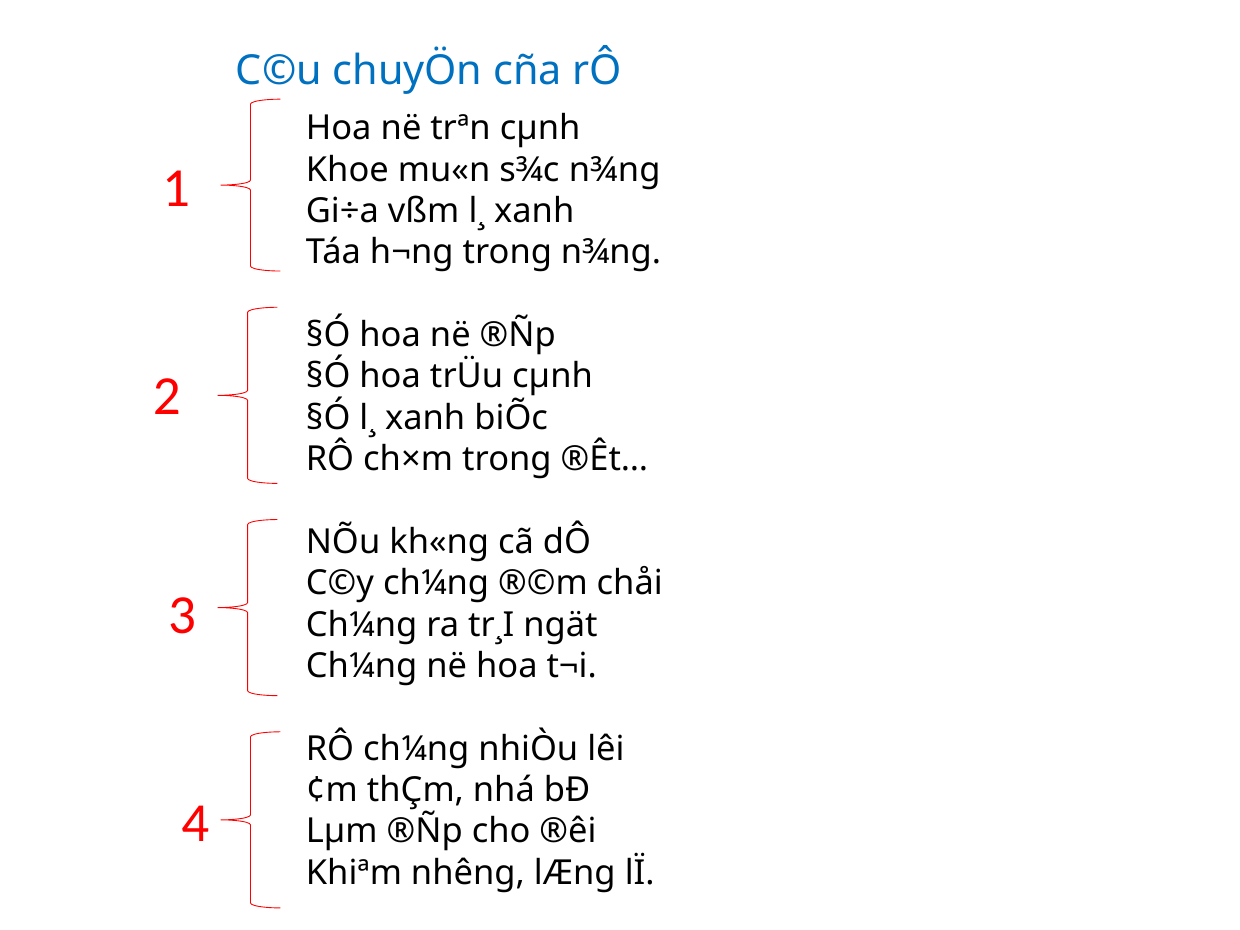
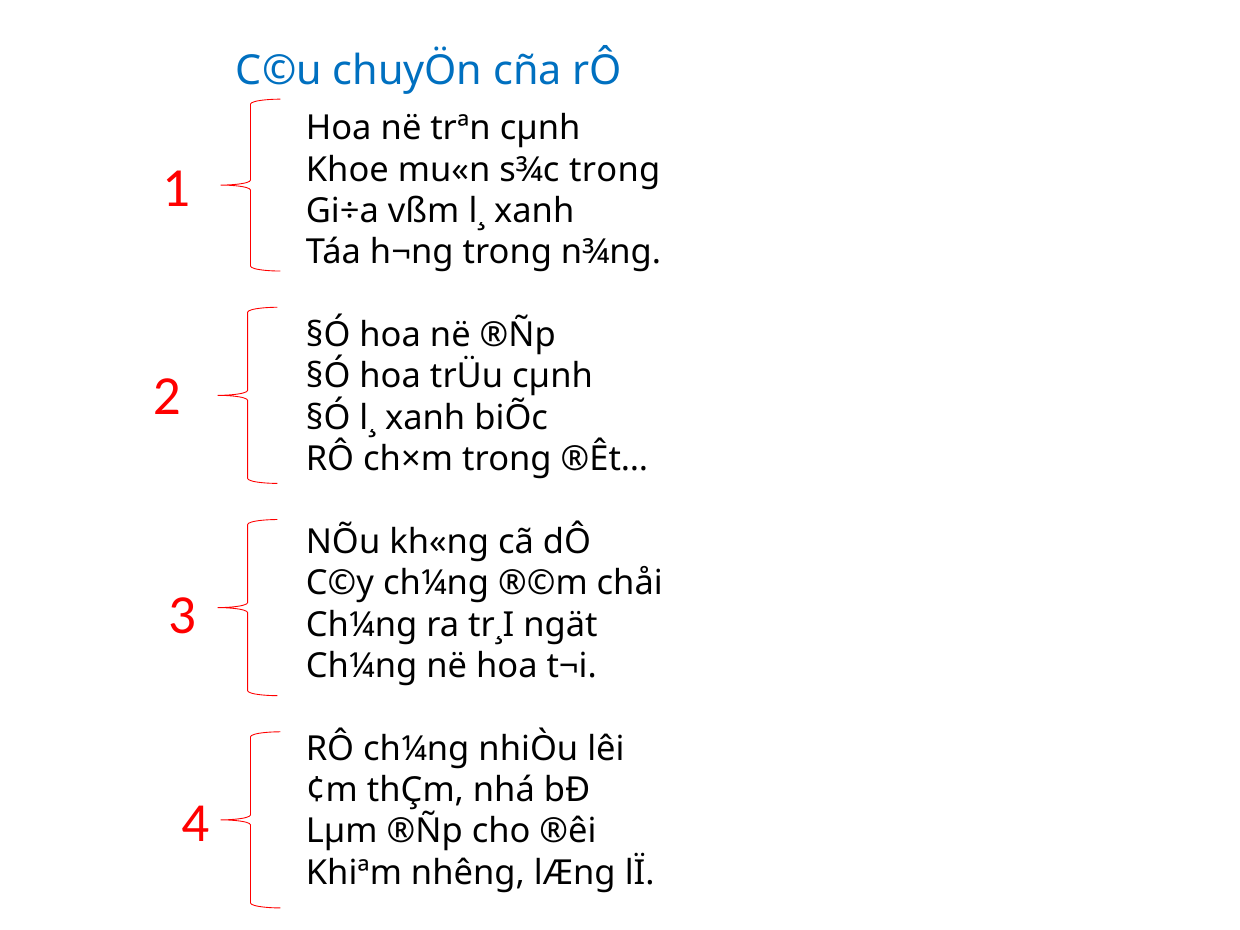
s¾c n¾ng: n¾ng -> trong (615, 170)
